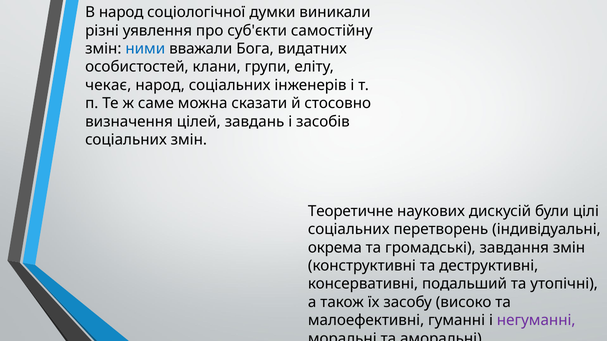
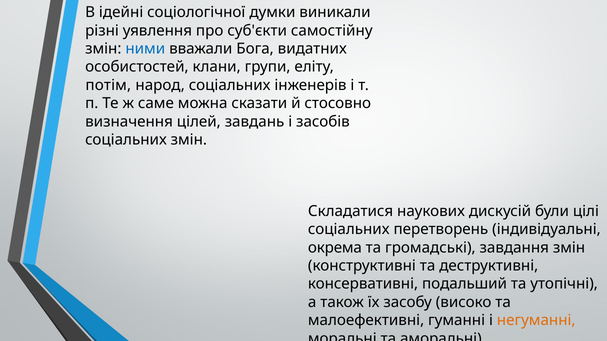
В народ: народ -> ідейні (121, 12)
чекає: чекає -> потім (108, 85)
Теоретичне: Теоретичне -> Складатися (351, 211)
негуманні colour: purple -> orange (536, 321)
